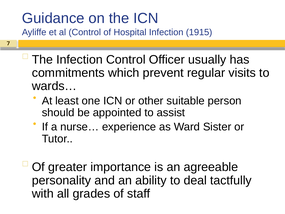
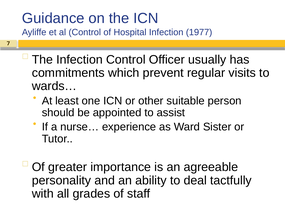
1915: 1915 -> 1977 (199, 32)
